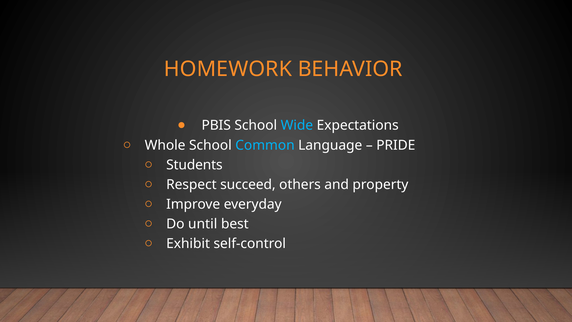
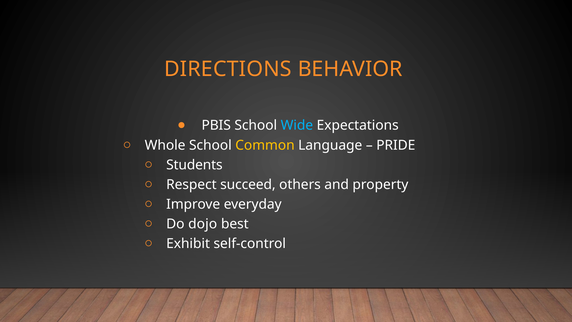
HOMEWORK: HOMEWORK -> DIRECTIONS (228, 69)
Common colour: light blue -> yellow (265, 145)
until: until -> dojo (203, 224)
